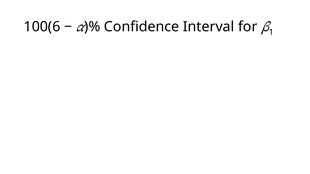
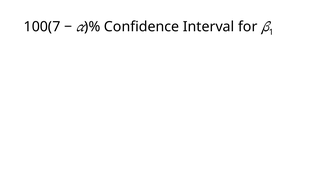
100(6: 100(6 -> 100(7 (42, 27)
